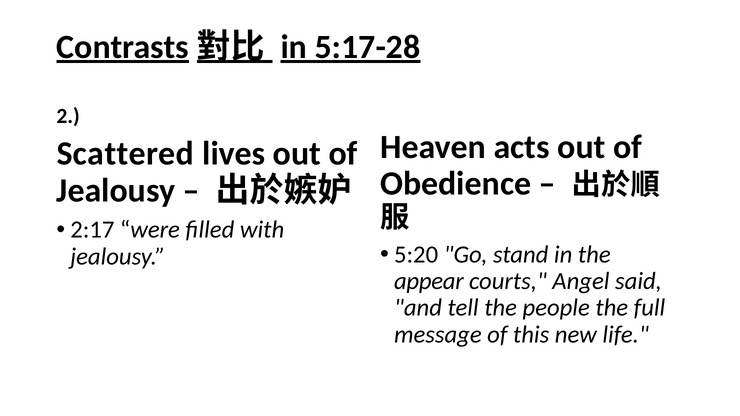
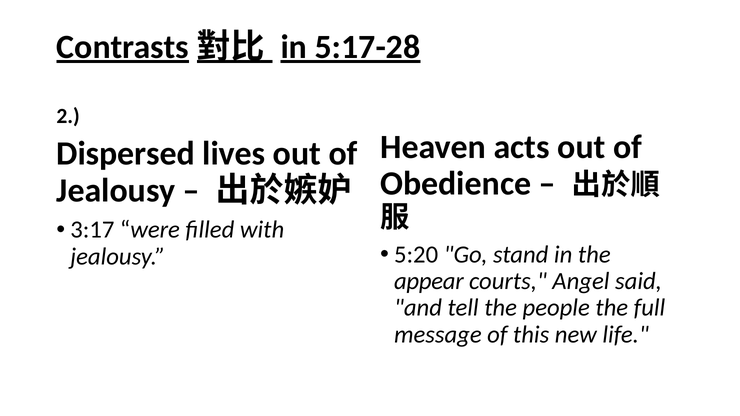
Scattered: Scattered -> Dispersed (126, 154)
2:17: 2:17 -> 3:17 (92, 230)
